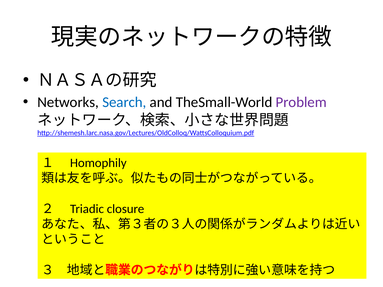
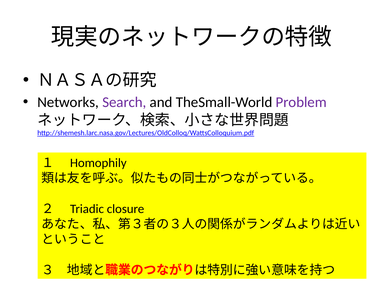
Search colour: blue -> purple (124, 102)
